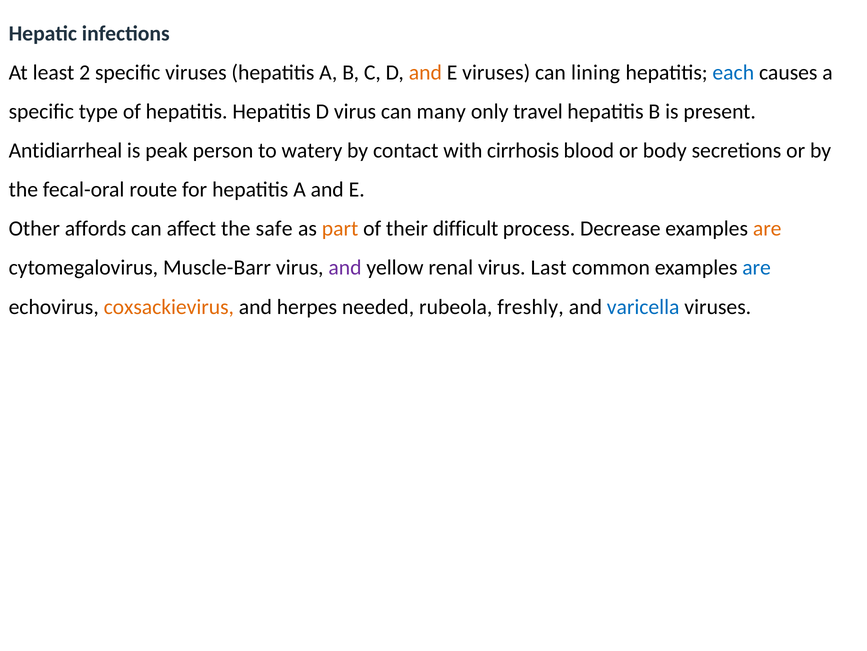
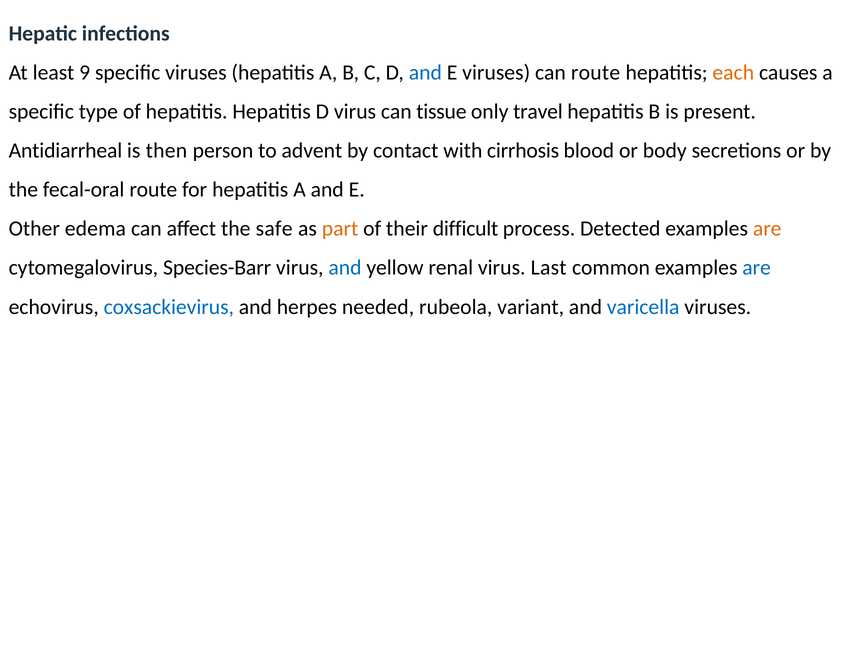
2: 2 -> 9 (85, 72)
and colour: orange -> blue (425, 72)
can lining: lining -> route (596, 72)
each colour: blue -> orange (733, 72)
many: many -> tissue (441, 111)
peak: peak -> then (166, 150)
watery: watery -> advent (312, 150)
affords: affords -> edema (95, 228)
Decrease: Decrease -> Detected (620, 228)
Muscle-Barr: Muscle-Barr -> Species-Barr (217, 267)
and colour: purple -> blue (345, 267)
coxsackievirus colour: orange -> blue (169, 307)
freshly: freshly -> variant (531, 307)
